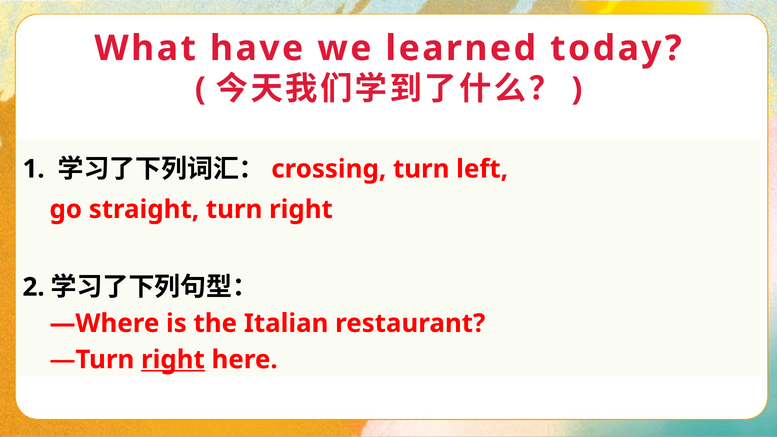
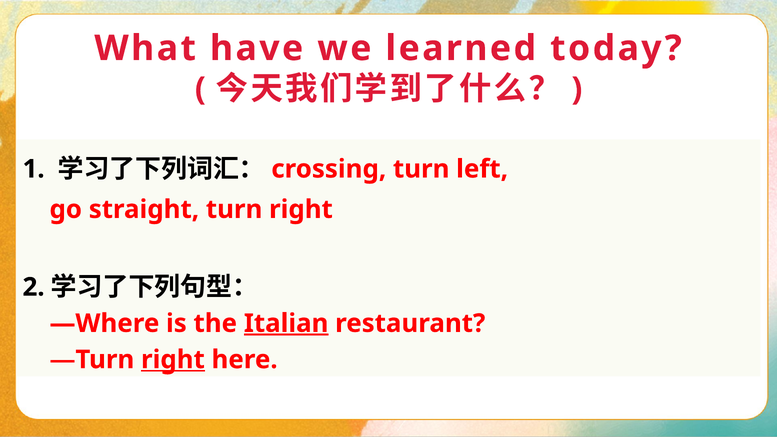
Italian underline: none -> present (286, 323)
